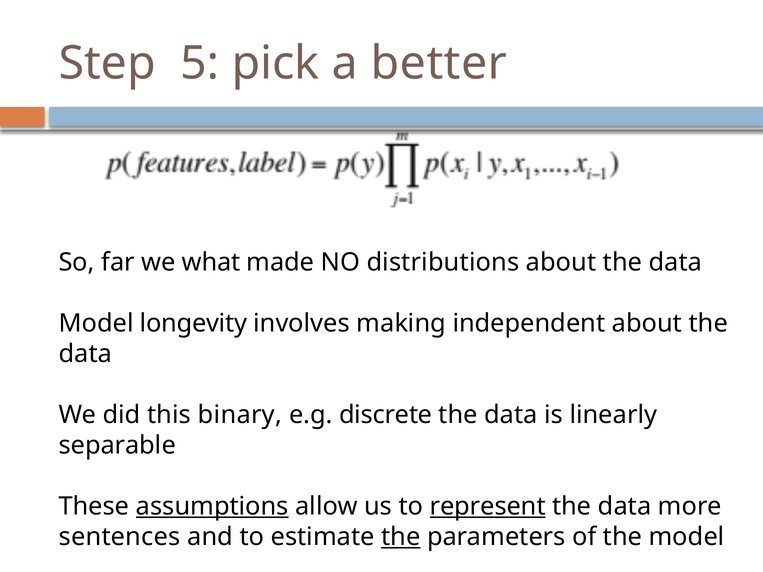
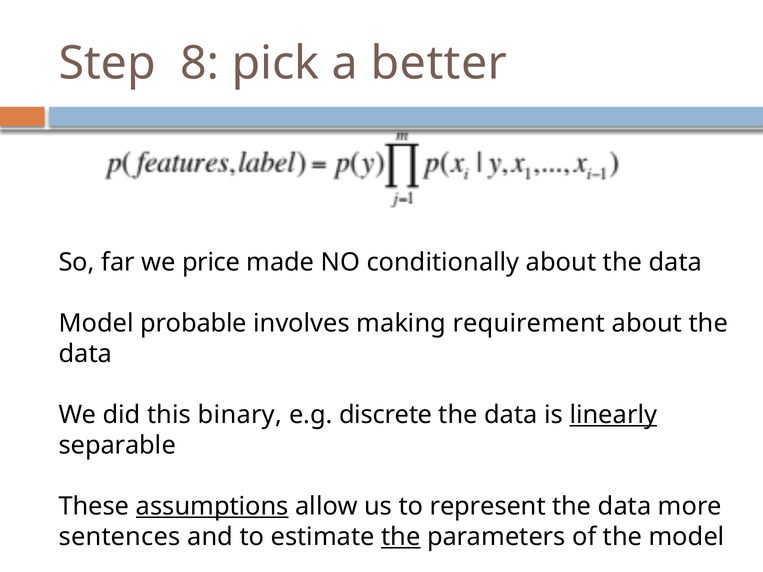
5: 5 -> 8 (200, 64)
what: what -> price (211, 262)
distributions: distributions -> conditionally (443, 262)
longevity: longevity -> probable (193, 323)
independent: independent -> requirement (529, 323)
linearly underline: none -> present (613, 415)
represent underline: present -> none (488, 507)
